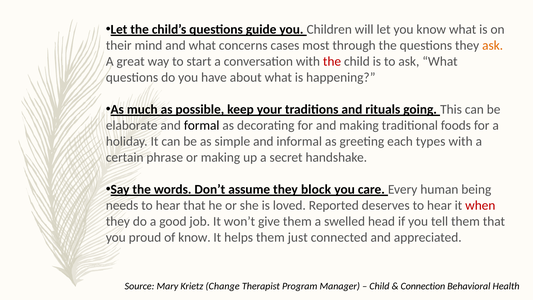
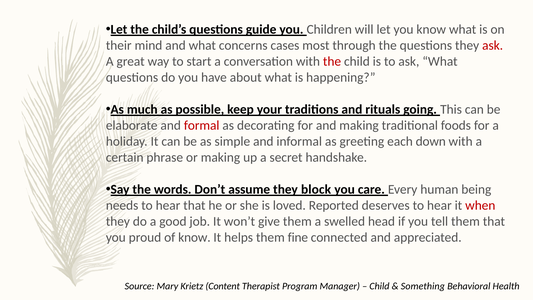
ask colour: orange -> red (493, 46)
formal colour: black -> red (202, 125)
types: types -> down (431, 141)
just: just -> fine (298, 237)
Change: Change -> Content (223, 286)
Connection: Connection -> Something (423, 286)
